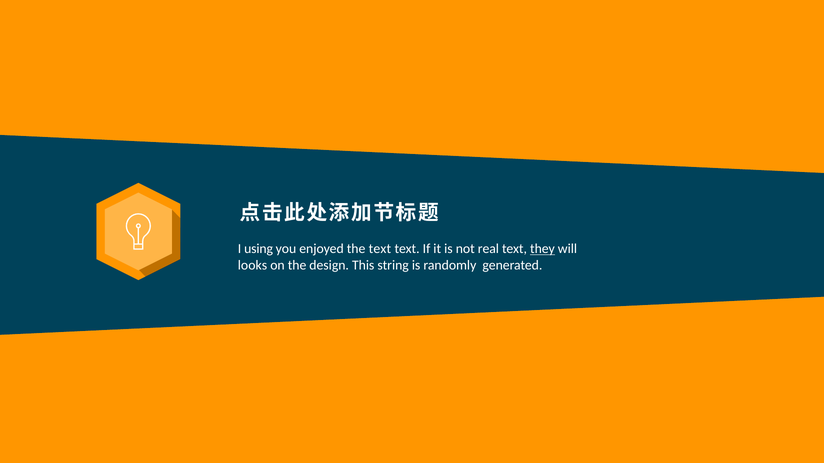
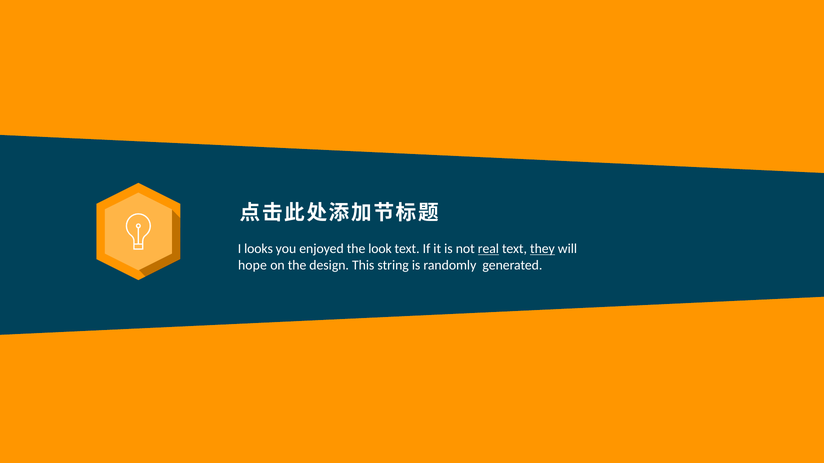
using: using -> looks (259, 249)
the text: text -> look (380, 249)
real underline: none -> present (488, 249)
looks: looks -> hope (252, 266)
